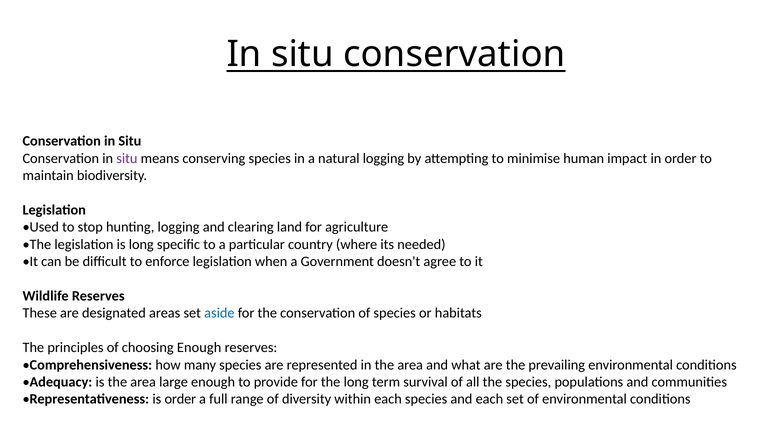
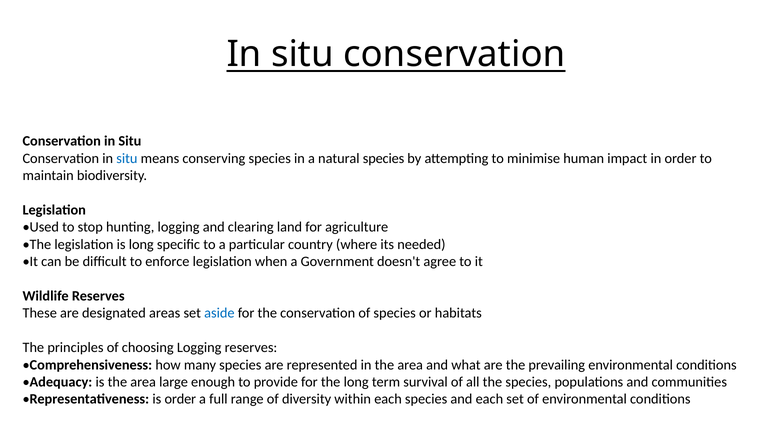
situ colour: purple -> blue (127, 158)
natural logging: logging -> species (384, 158)
choosing Enough: Enough -> Logging (199, 347)
